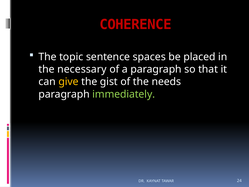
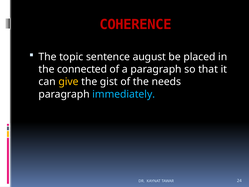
spaces: spaces -> august (149, 57)
necessary: necessary -> connected (82, 69)
immediately colour: light green -> light blue (124, 94)
